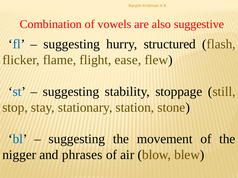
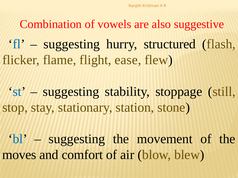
nigger: nigger -> moves (19, 155)
phrases: phrases -> comfort (82, 155)
